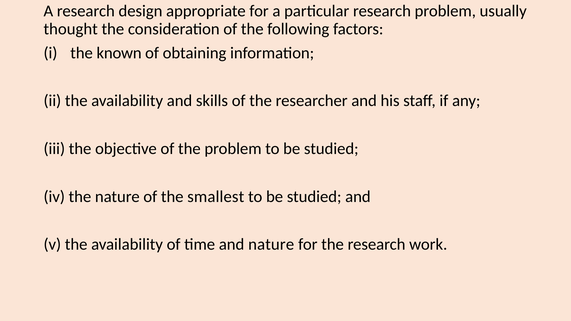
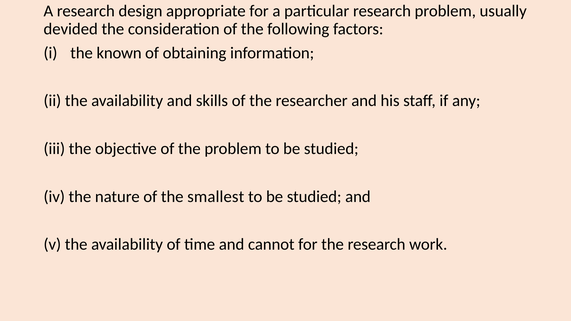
thought: thought -> devided (71, 29)
and nature: nature -> cannot (271, 245)
